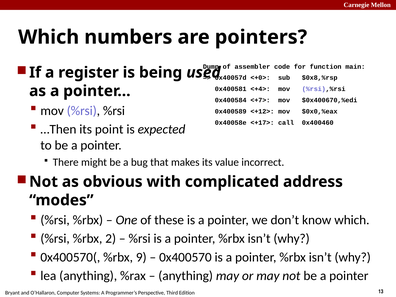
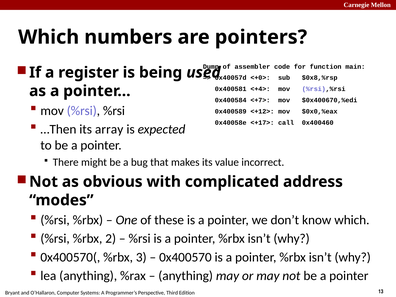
point: point -> array (109, 129)
9: 9 -> 3 (141, 257)
